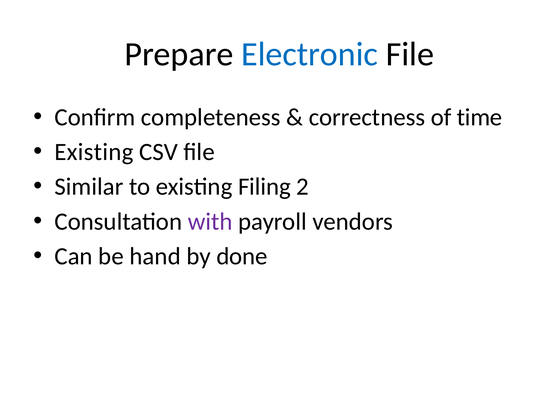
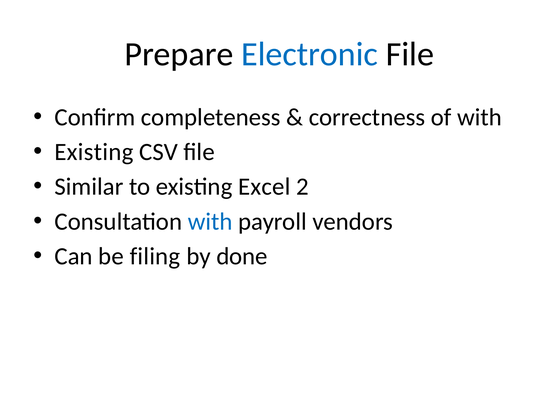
of time: time -> with (479, 117)
Filing: Filing -> Excel (264, 187)
with colour: purple -> blue (210, 222)
hand: hand -> filing (155, 256)
